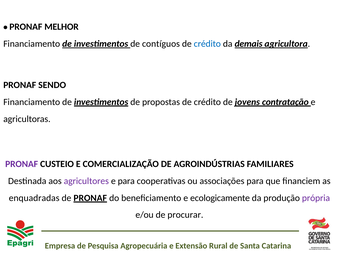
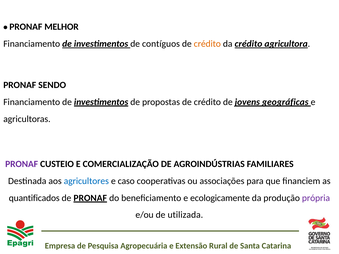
crédito colour: blue -> orange (207, 44)
da demais: demais -> crédito (248, 44)
contratação: contratação -> geográficas (285, 102)
agricultores colour: purple -> blue (86, 181)
e para: para -> caso (126, 181)
enquadradas: enquadradas -> quantificados (34, 198)
procurar: procurar -> utilizada (185, 215)
